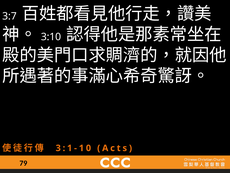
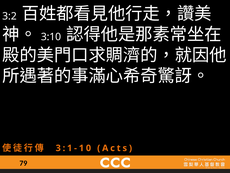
3:7: 3:7 -> 3:2 (9, 16)
